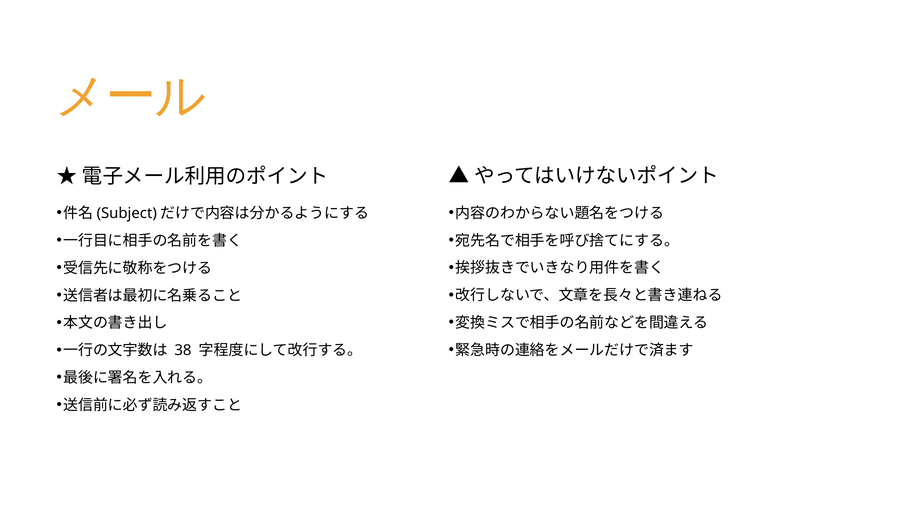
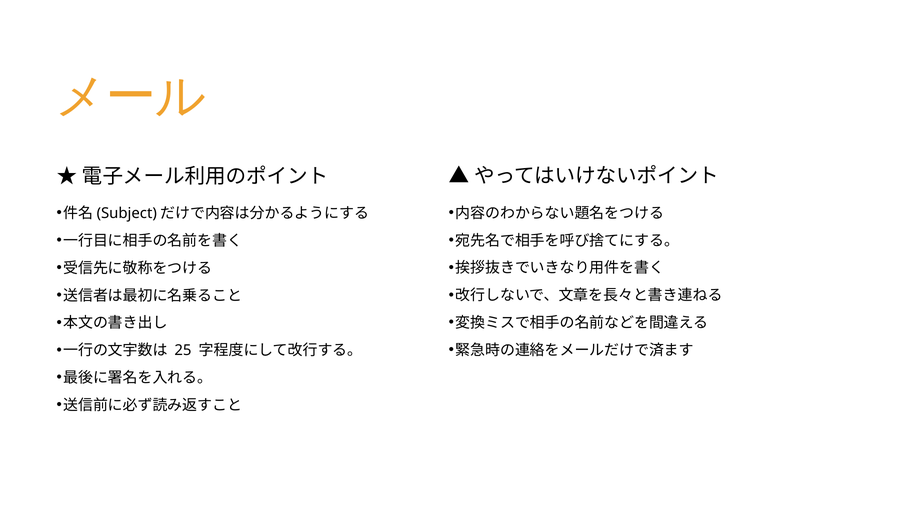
38: 38 -> 25 (183, 350)
